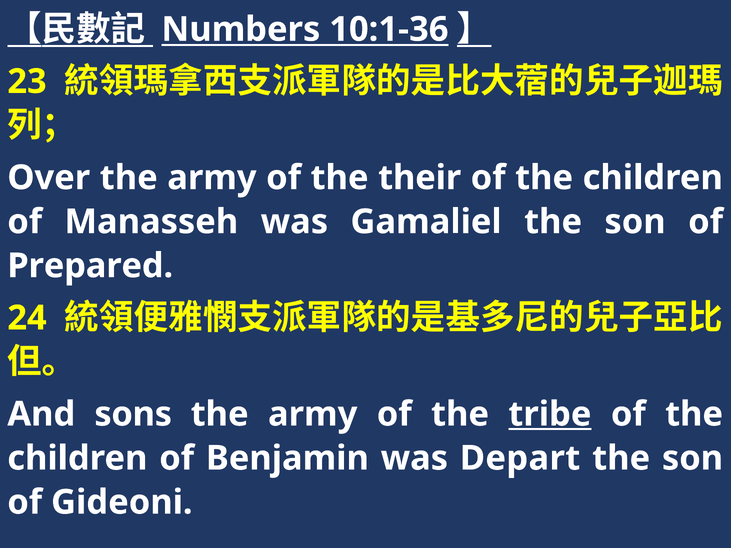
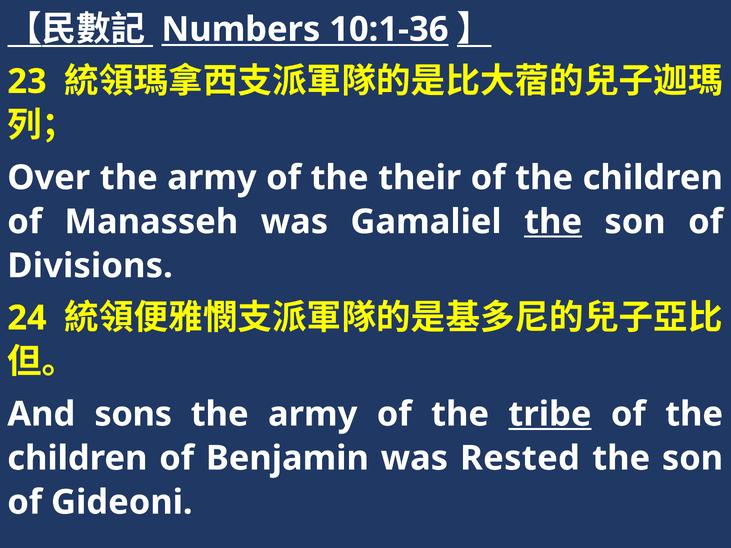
the underline: none -> present (553, 222)
Prepared: Prepared -> Divisions (90, 266)
Depart: Depart -> Rested (520, 458)
